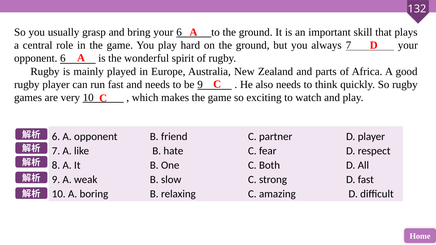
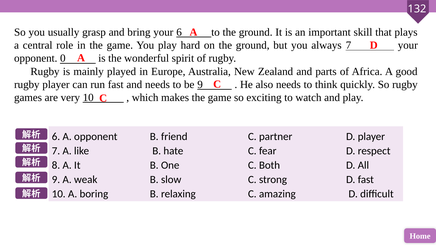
opponent 6: 6 -> 0 (63, 58)
